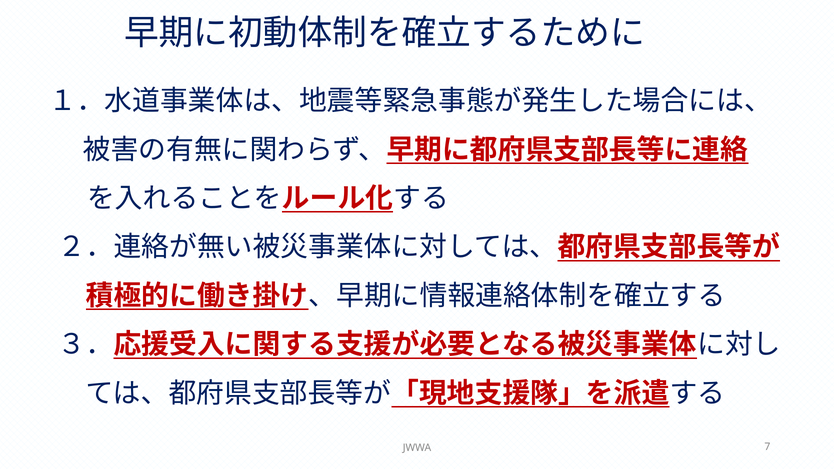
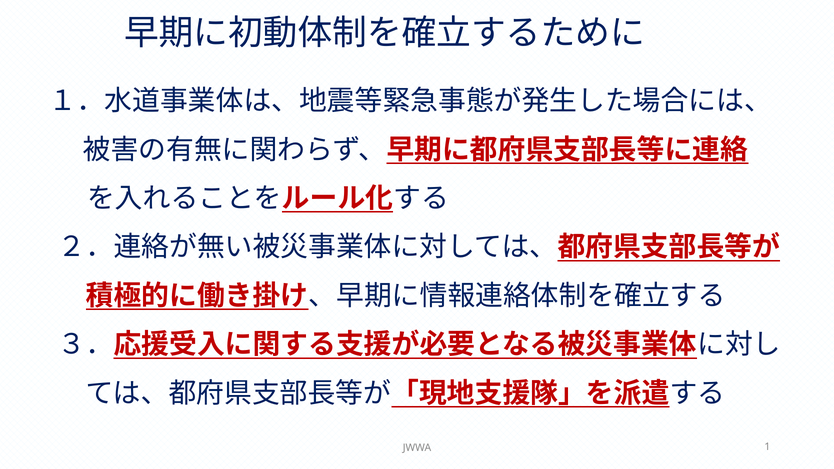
7: 7 -> 1 (767, 447)
